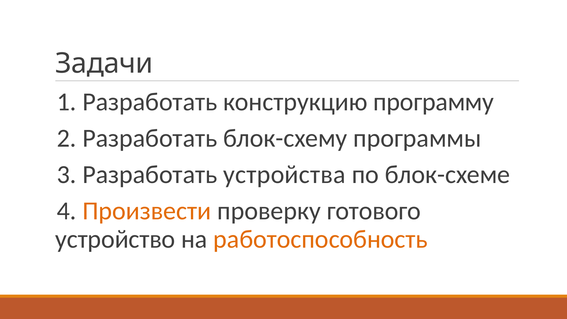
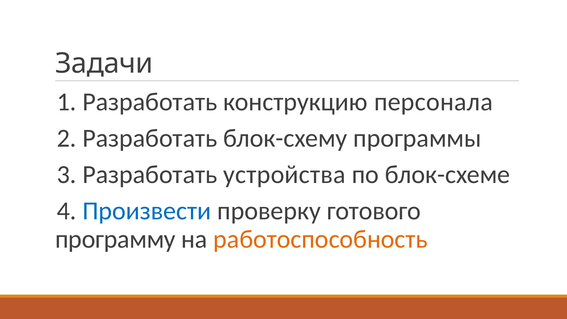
программу: программу -> персонала (433, 102)
Произвести colour: orange -> blue (147, 211)
устройство: устройство -> программу (115, 239)
